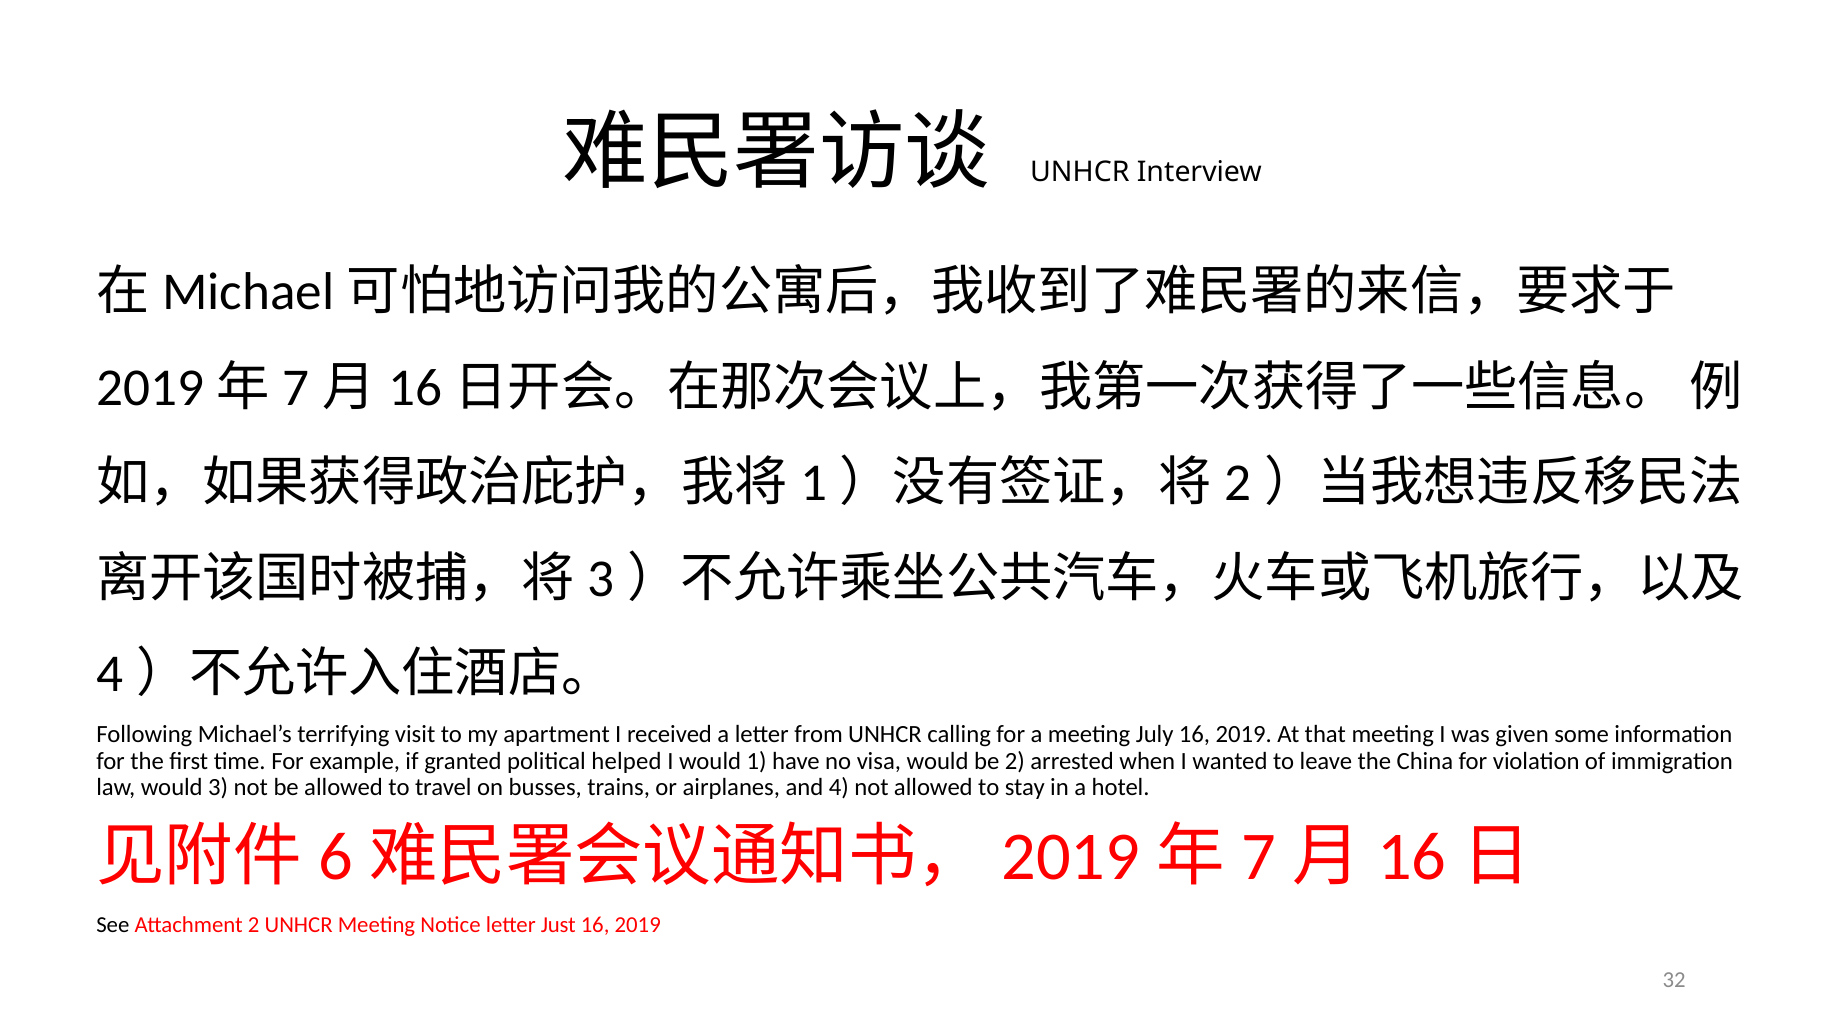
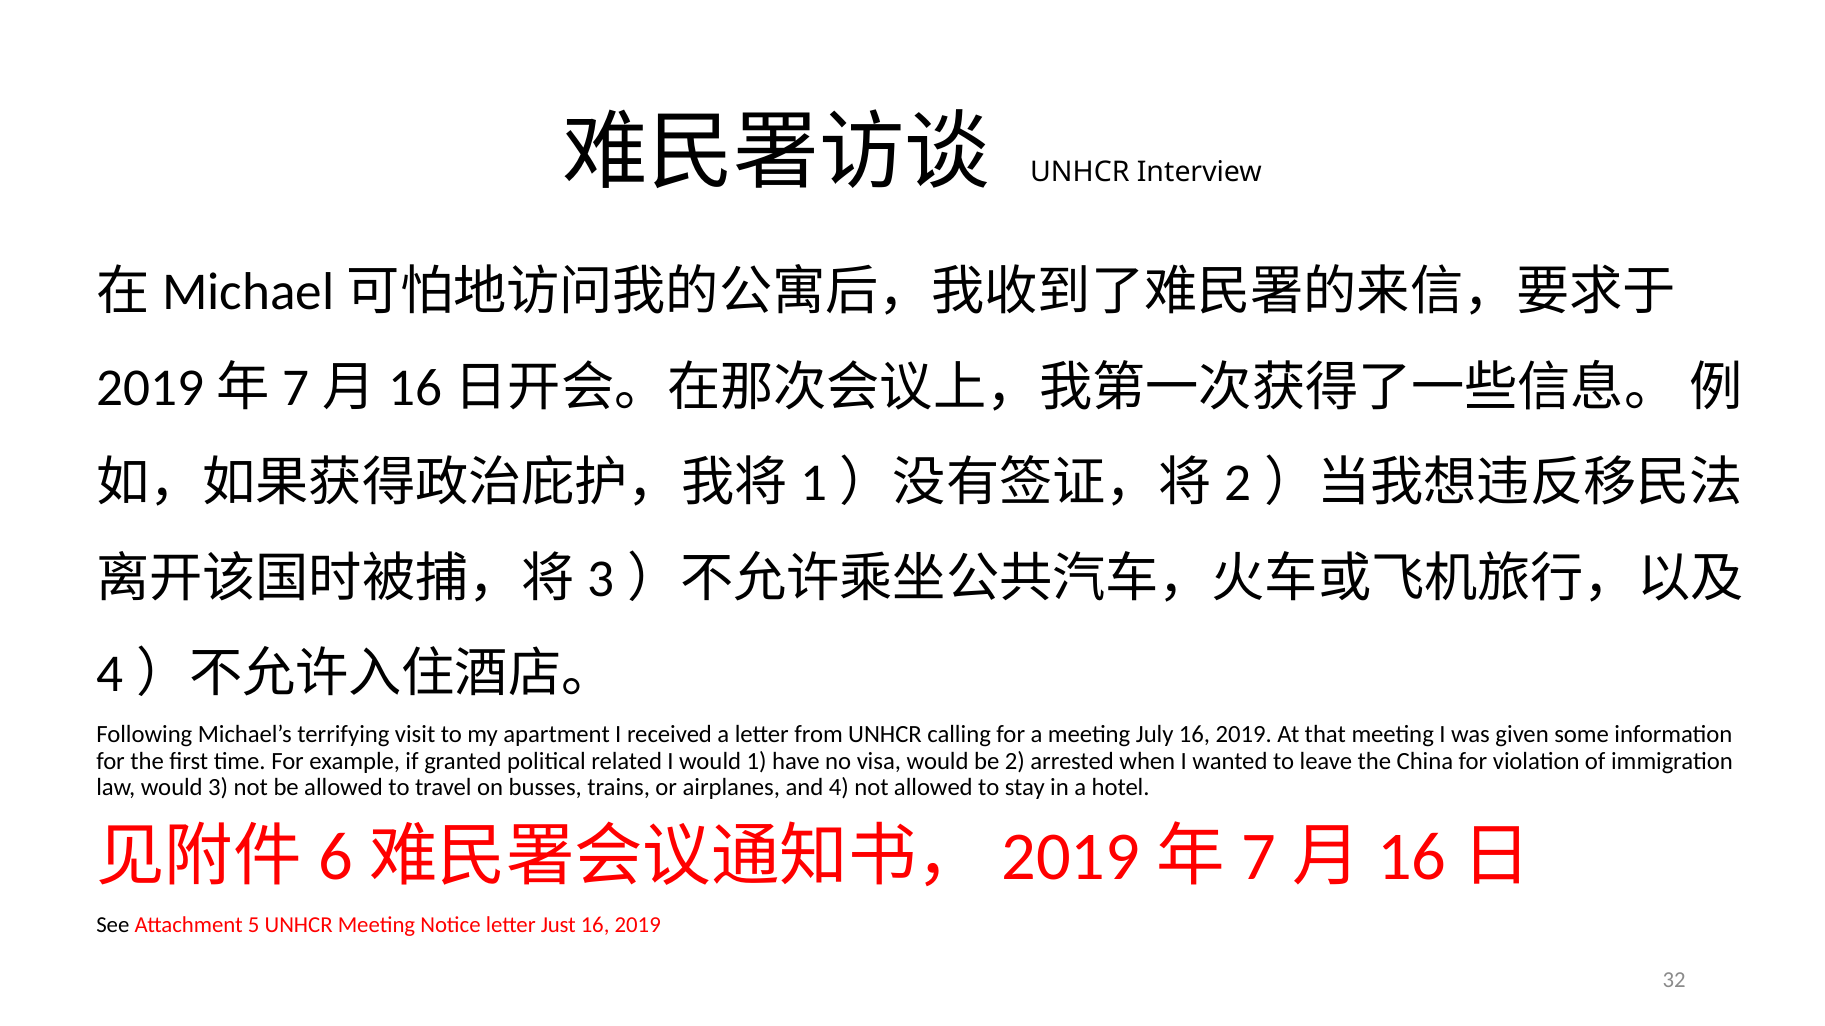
helped: helped -> related (627, 761)
Attachment 2: 2 -> 5 (254, 926)
